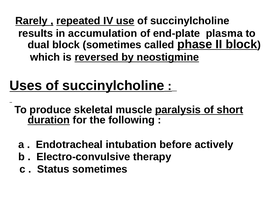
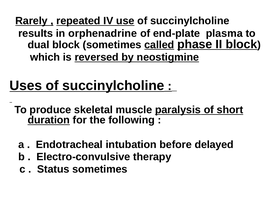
accumulation: accumulation -> orphenadrine (103, 33)
called underline: none -> present (159, 45)
actively: actively -> delayed (214, 145)
